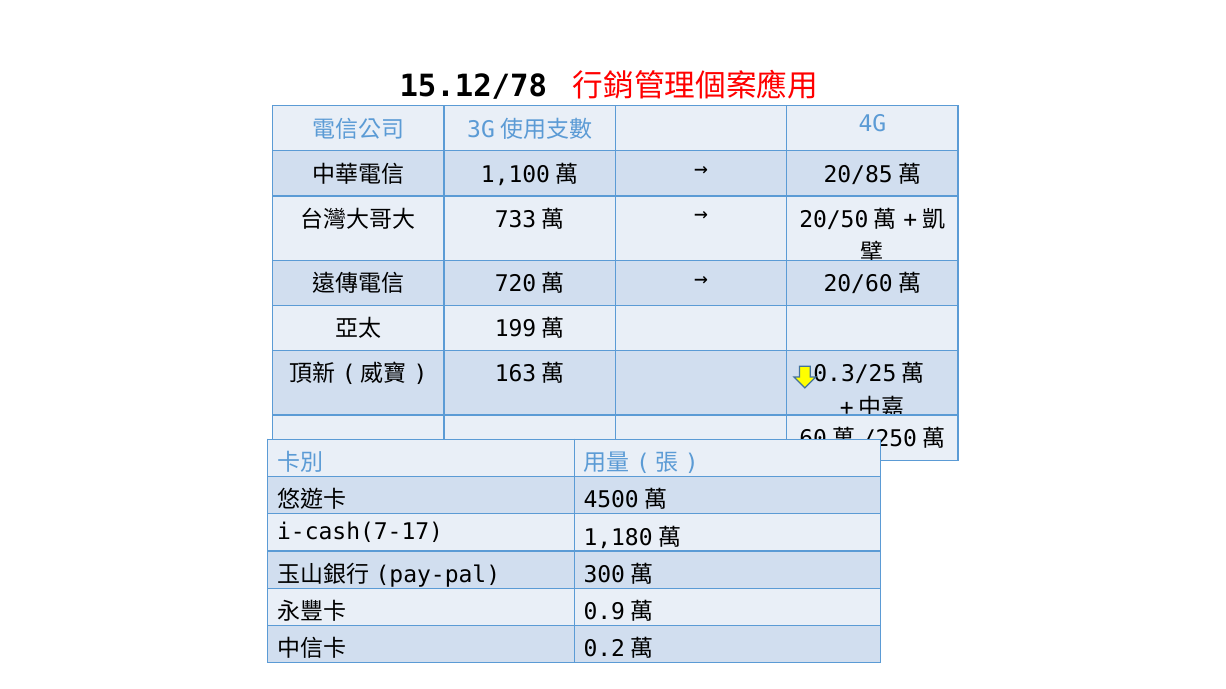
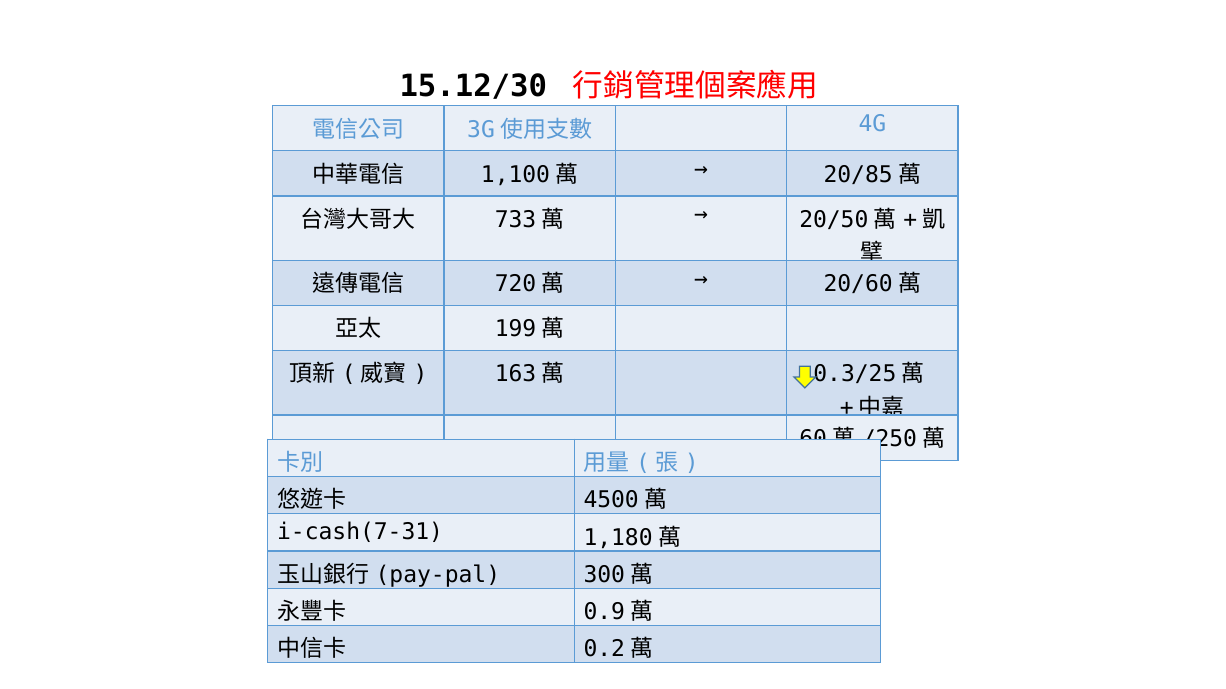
15.12/78: 15.12/78 -> 15.12/30 (473, 87)
i-cash(7-17: i-cash(7-17 -> i-cash(7-31 (360, 533)
